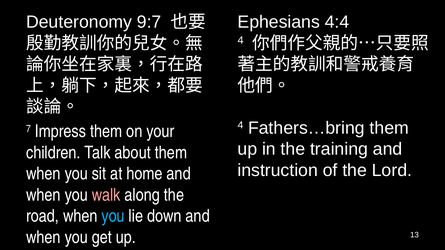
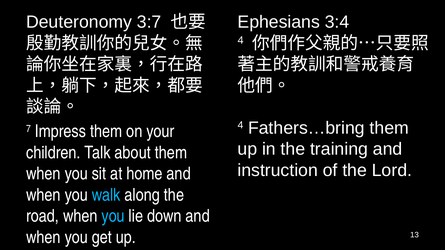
9:7: 9:7 -> 3:7 (149, 22)
4:4: 4:4 -> 3:4 (337, 22)
walk colour: pink -> light blue (106, 195)
